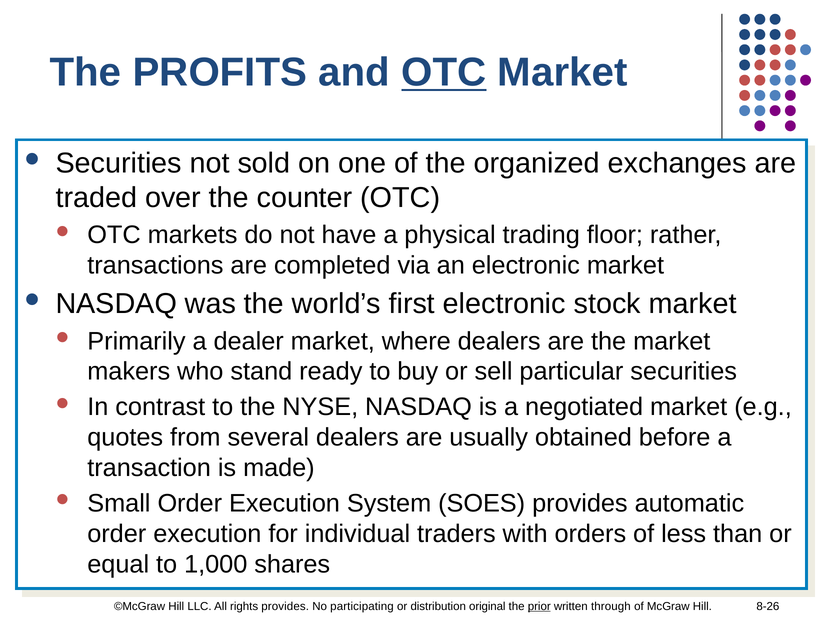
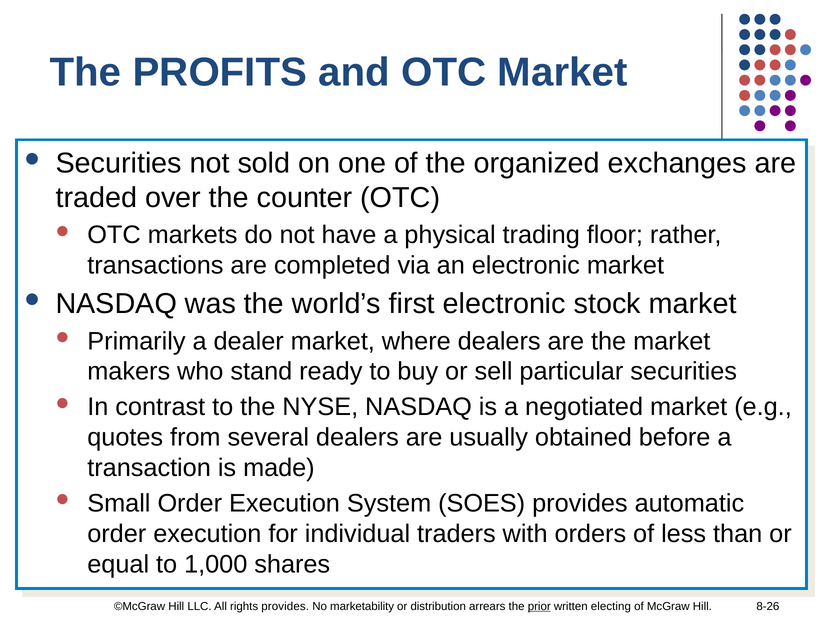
OTC underline: present -> none (444, 73)
participating: participating -> marketability (362, 606)
original: original -> arrears (487, 606)
through: through -> electing (611, 606)
